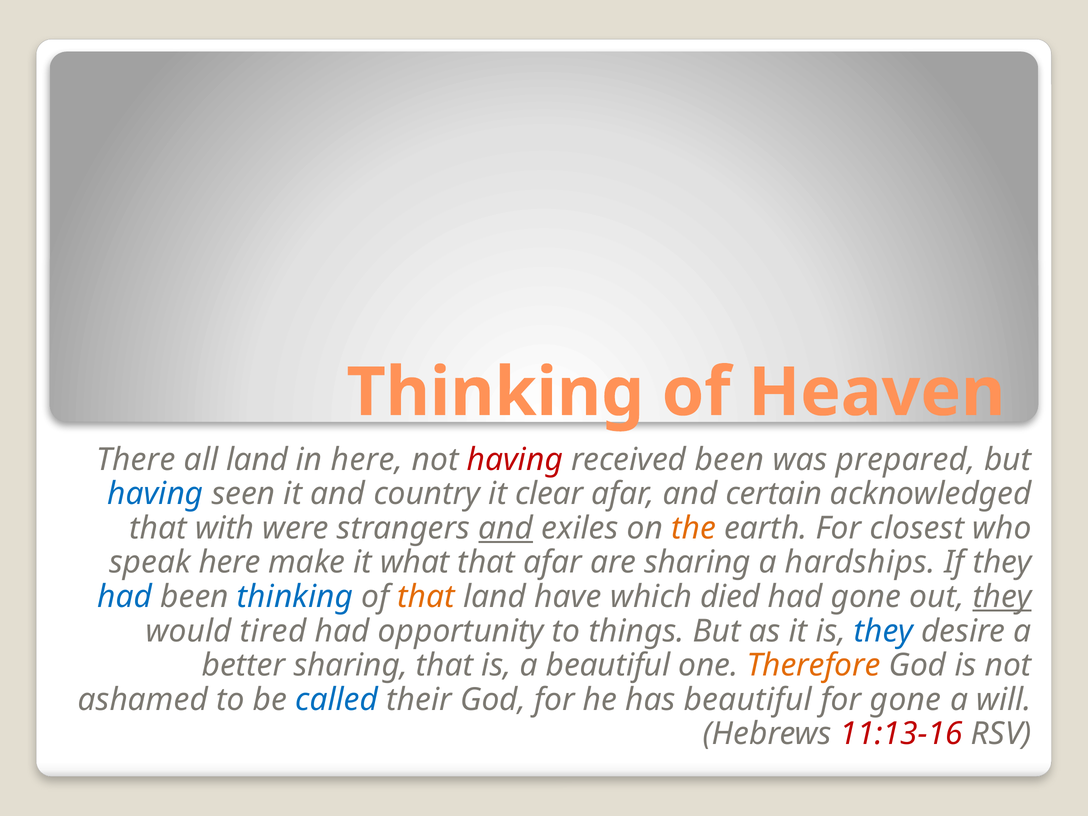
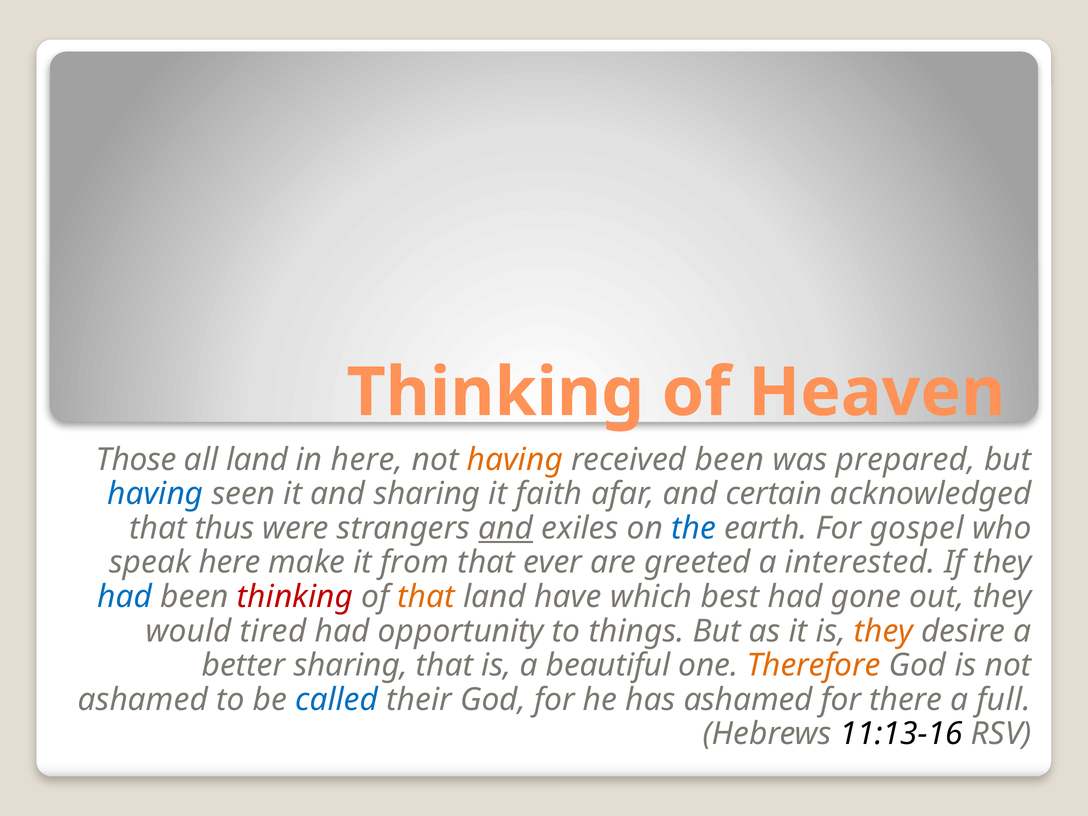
There: There -> Those (136, 460)
having colour: red -> orange (515, 460)
and country: country -> sharing (427, 494)
clear: clear -> faith (549, 494)
with: with -> thus (225, 528)
the colour: orange -> blue (694, 528)
closest: closest -> gospel (917, 528)
what: what -> from (415, 563)
that afar: afar -> ever (553, 563)
are sharing: sharing -> greeted (697, 563)
hardships: hardships -> interested (860, 563)
thinking colour: blue -> red (295, 597)
died: died -> best (730, 597)
they underline: present -> none (1002, 597)
they colour: blue -> orange (884, 631)
has beautiful: beautiful -> ashamed (748, 700)
for gone: gone -> there (906, 700)
will: will -> full (1004, 700)
11:13-16 colour: red -> black (901, 734)
